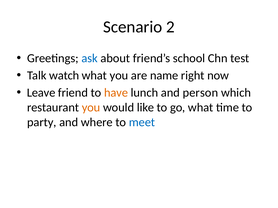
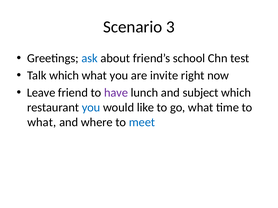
2: 2 -> 3 (170, 27)
Talk watch: watch -> which (64, 76)
name: name -> invite (164, 76)
have colour: orange -> purple (116, 93)
person: person -> subject (201, 93)
you colour: orange -> blue (91, 108)
party: party -> what (42, 123)
